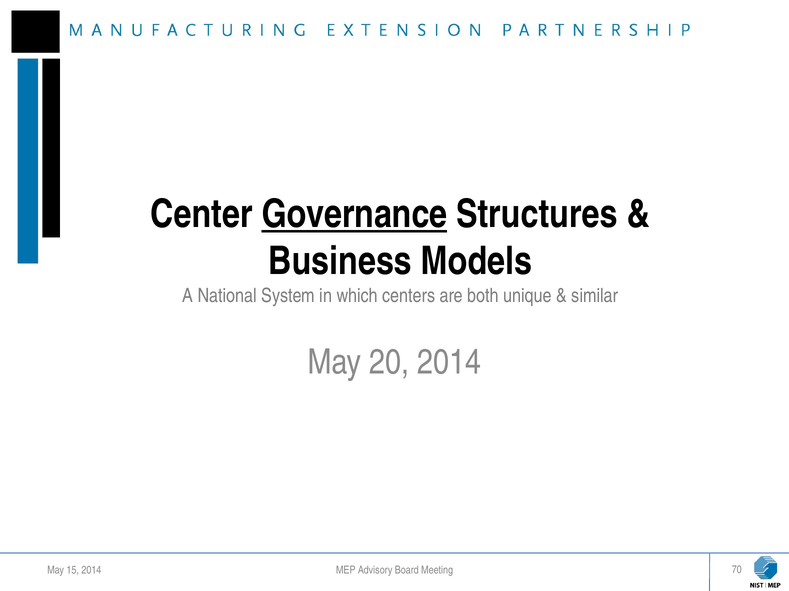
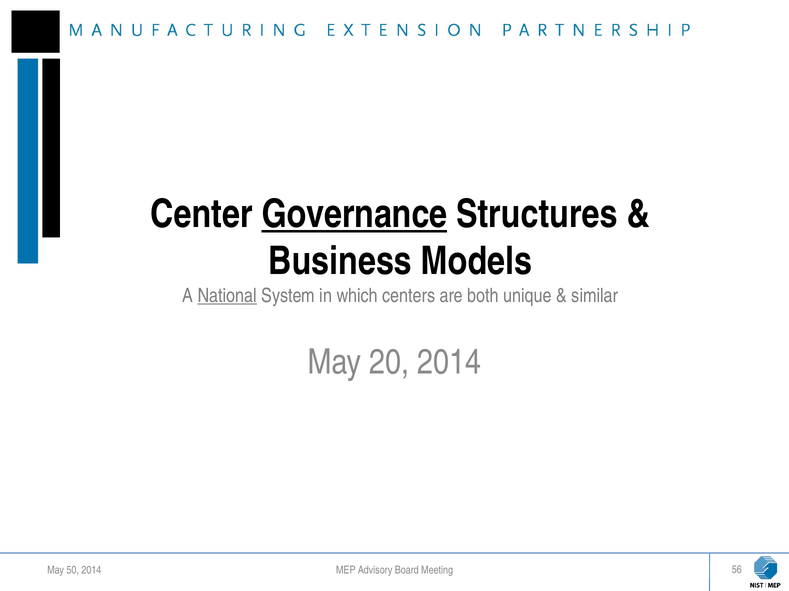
National underline: none -> present (227, 296)
15: 15 -> 50 (73, 571)
70: 70 -> 56 (737, 570)
